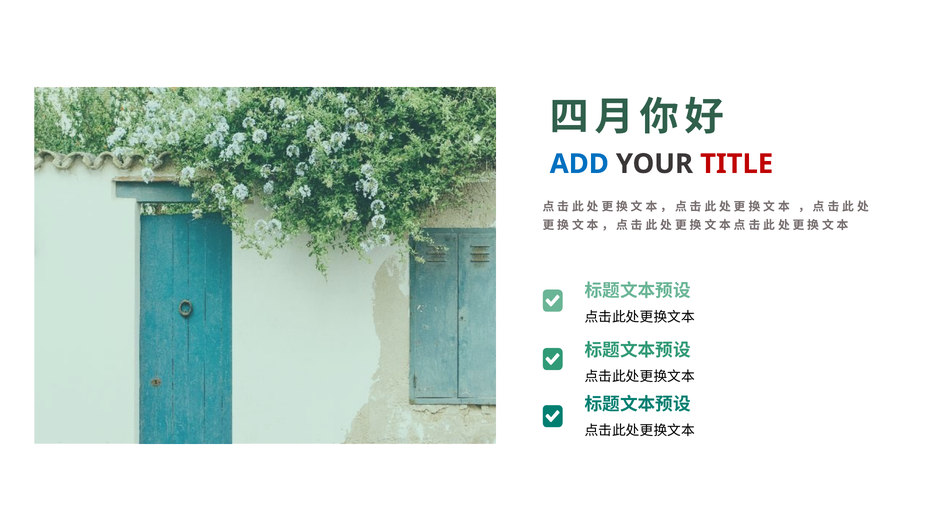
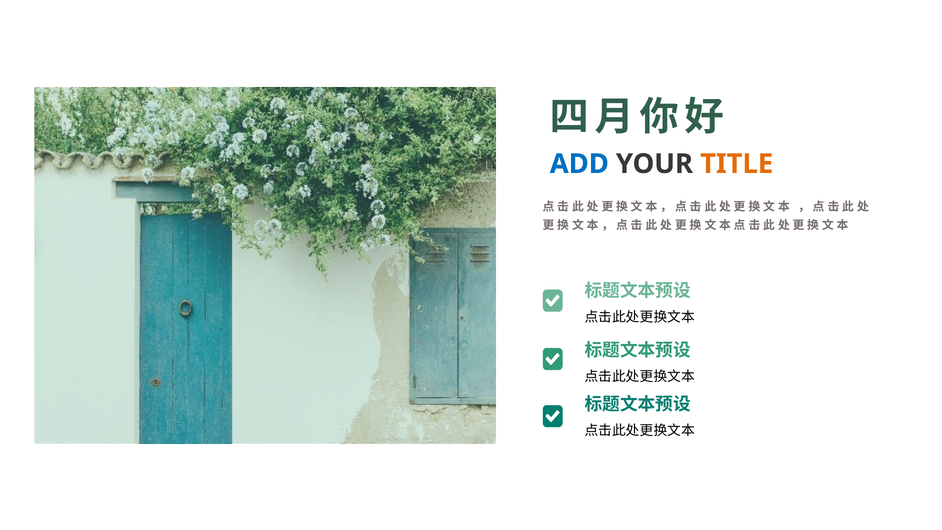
TITLE colour: red -> orange (737, 164)
